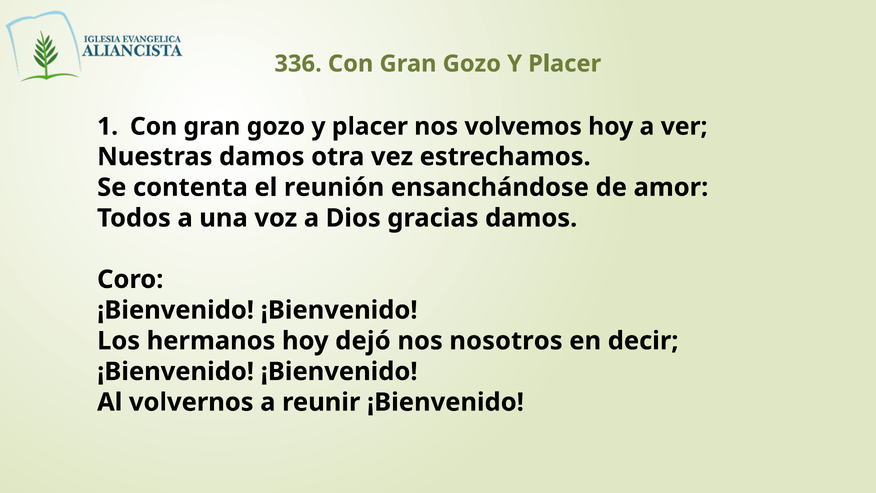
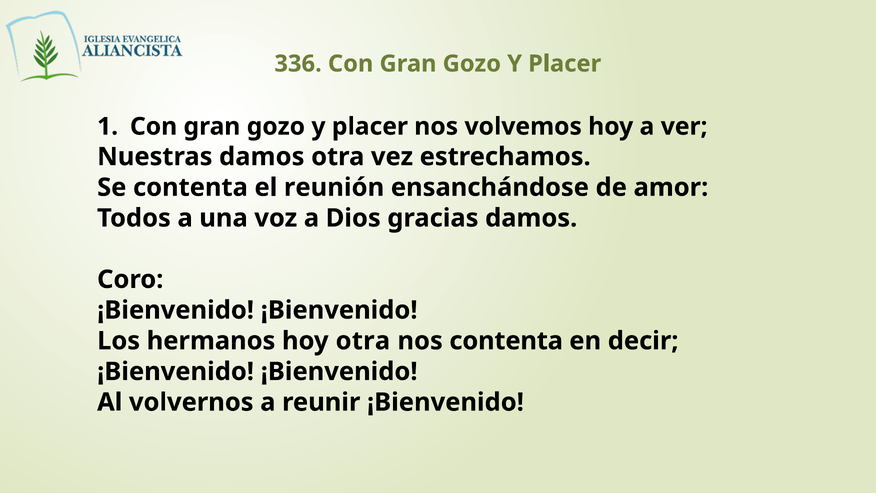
hoy dejó: dejó -> otra (363, 341)
nos nosotros: nosotros -> contenta (506, 341)
